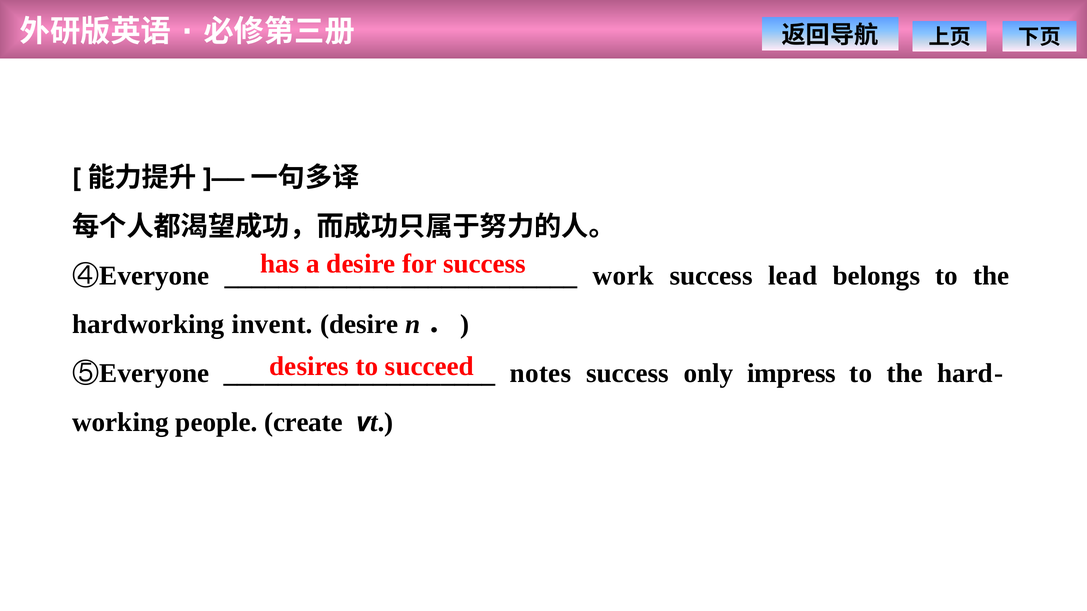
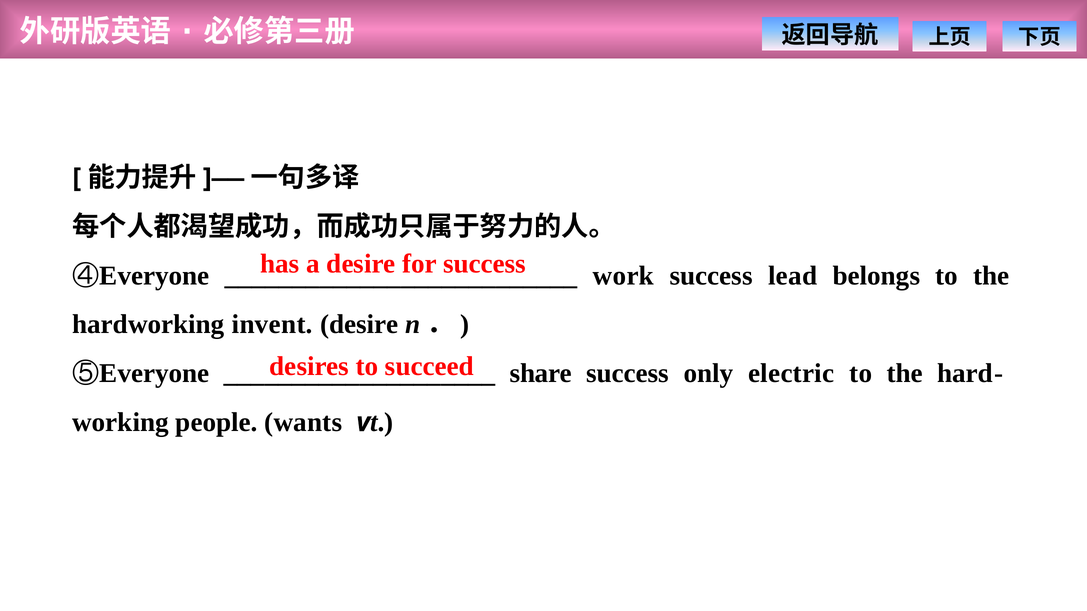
notes: notes -> share (541, 374)
impress: impress -> electric (791, 374)
create: create -> wants (303, 423)
